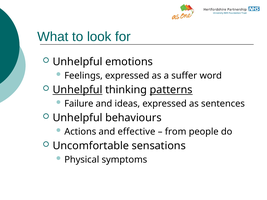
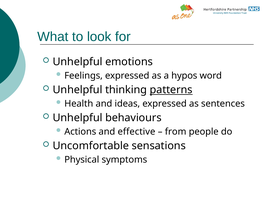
suffer: suffer -> hypos (184, 76)
Unhelpful underline: present -> none (78, 90)
Failure: Failure -> Health (79, 104)
